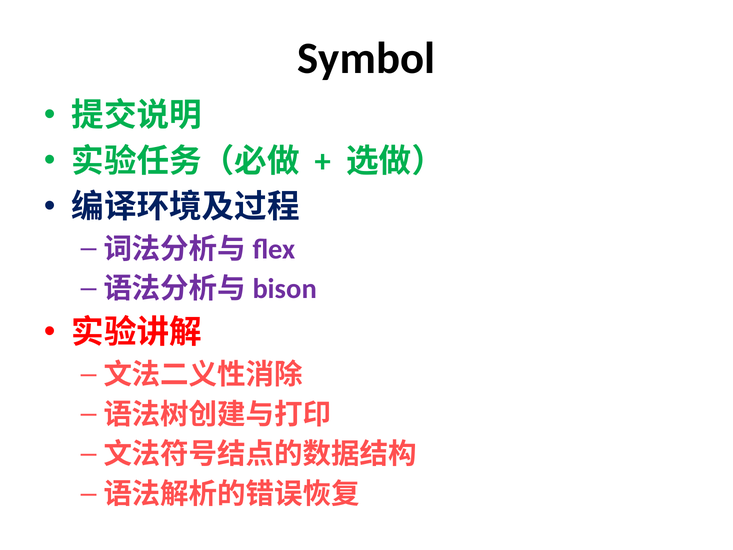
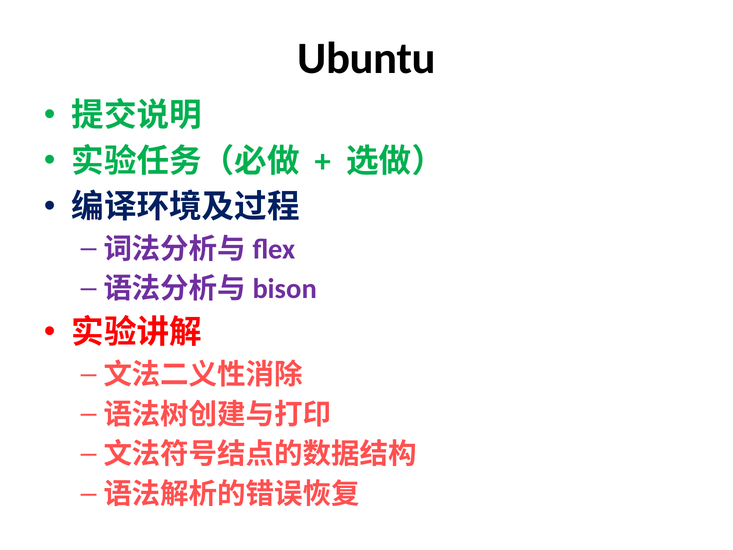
Symbol: Symbol -> Ubuntu (367, 58)
